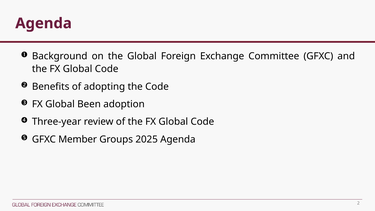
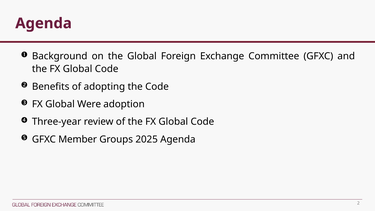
Been: Been -> Were (89, 104)
